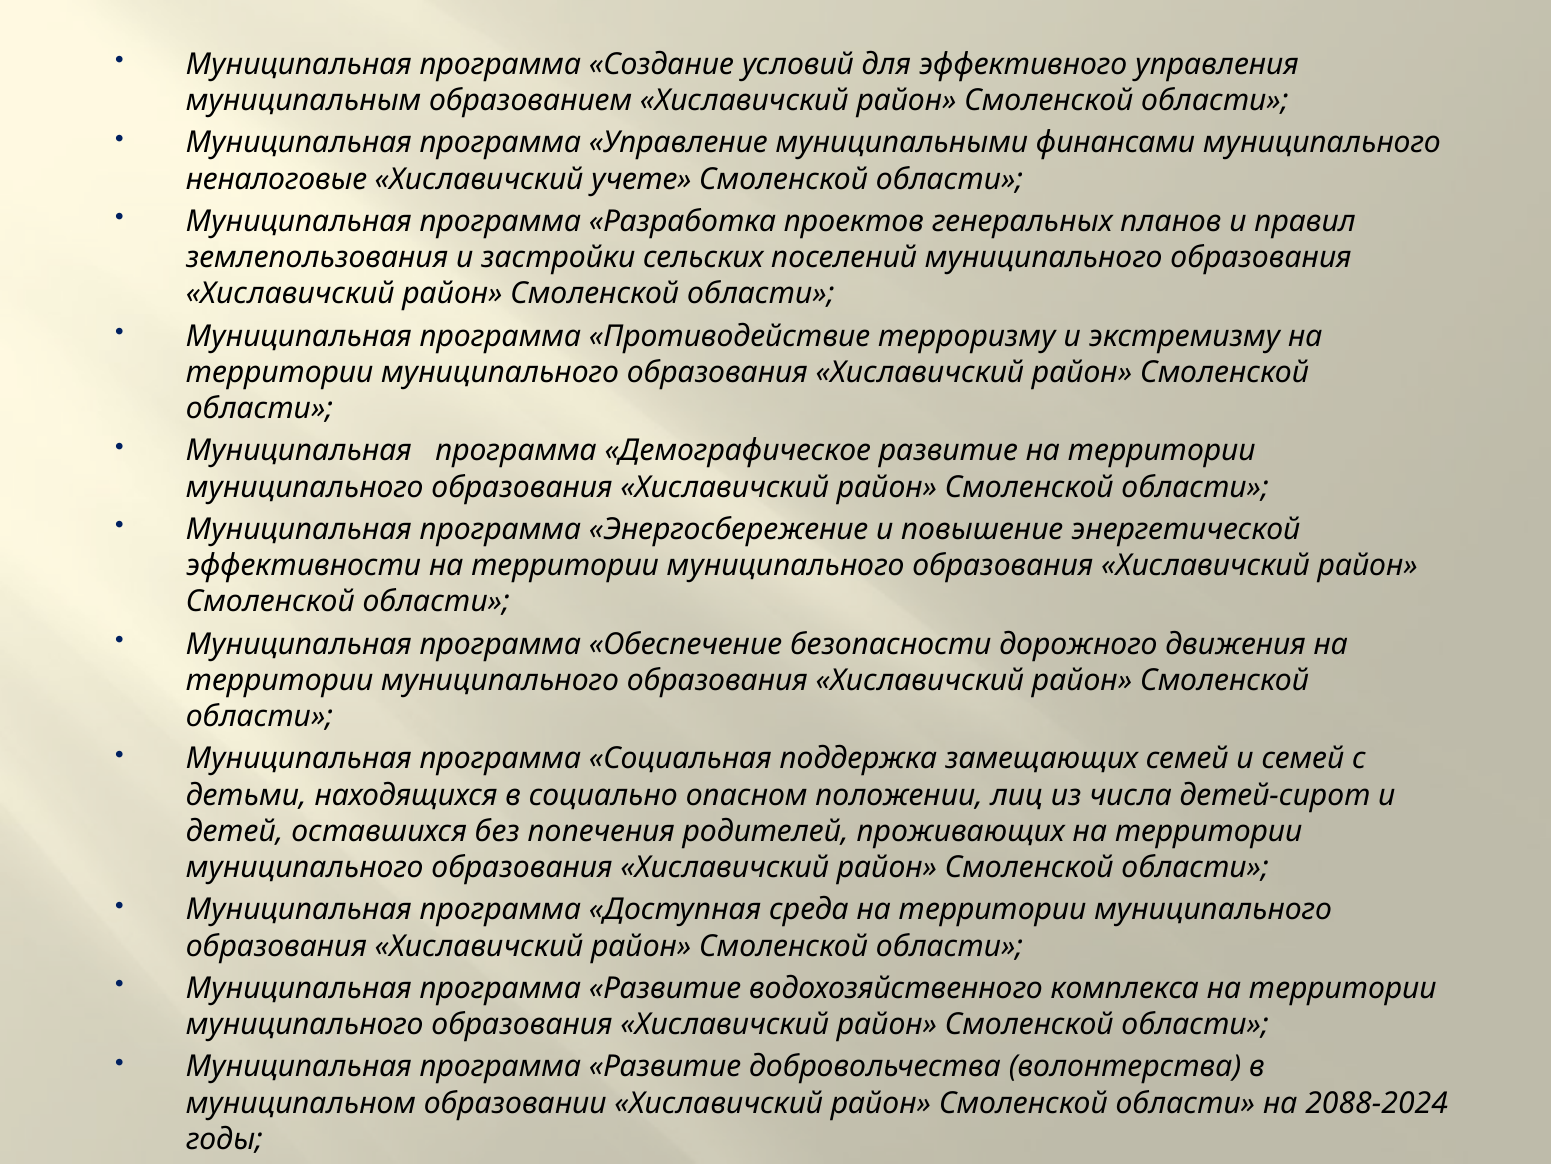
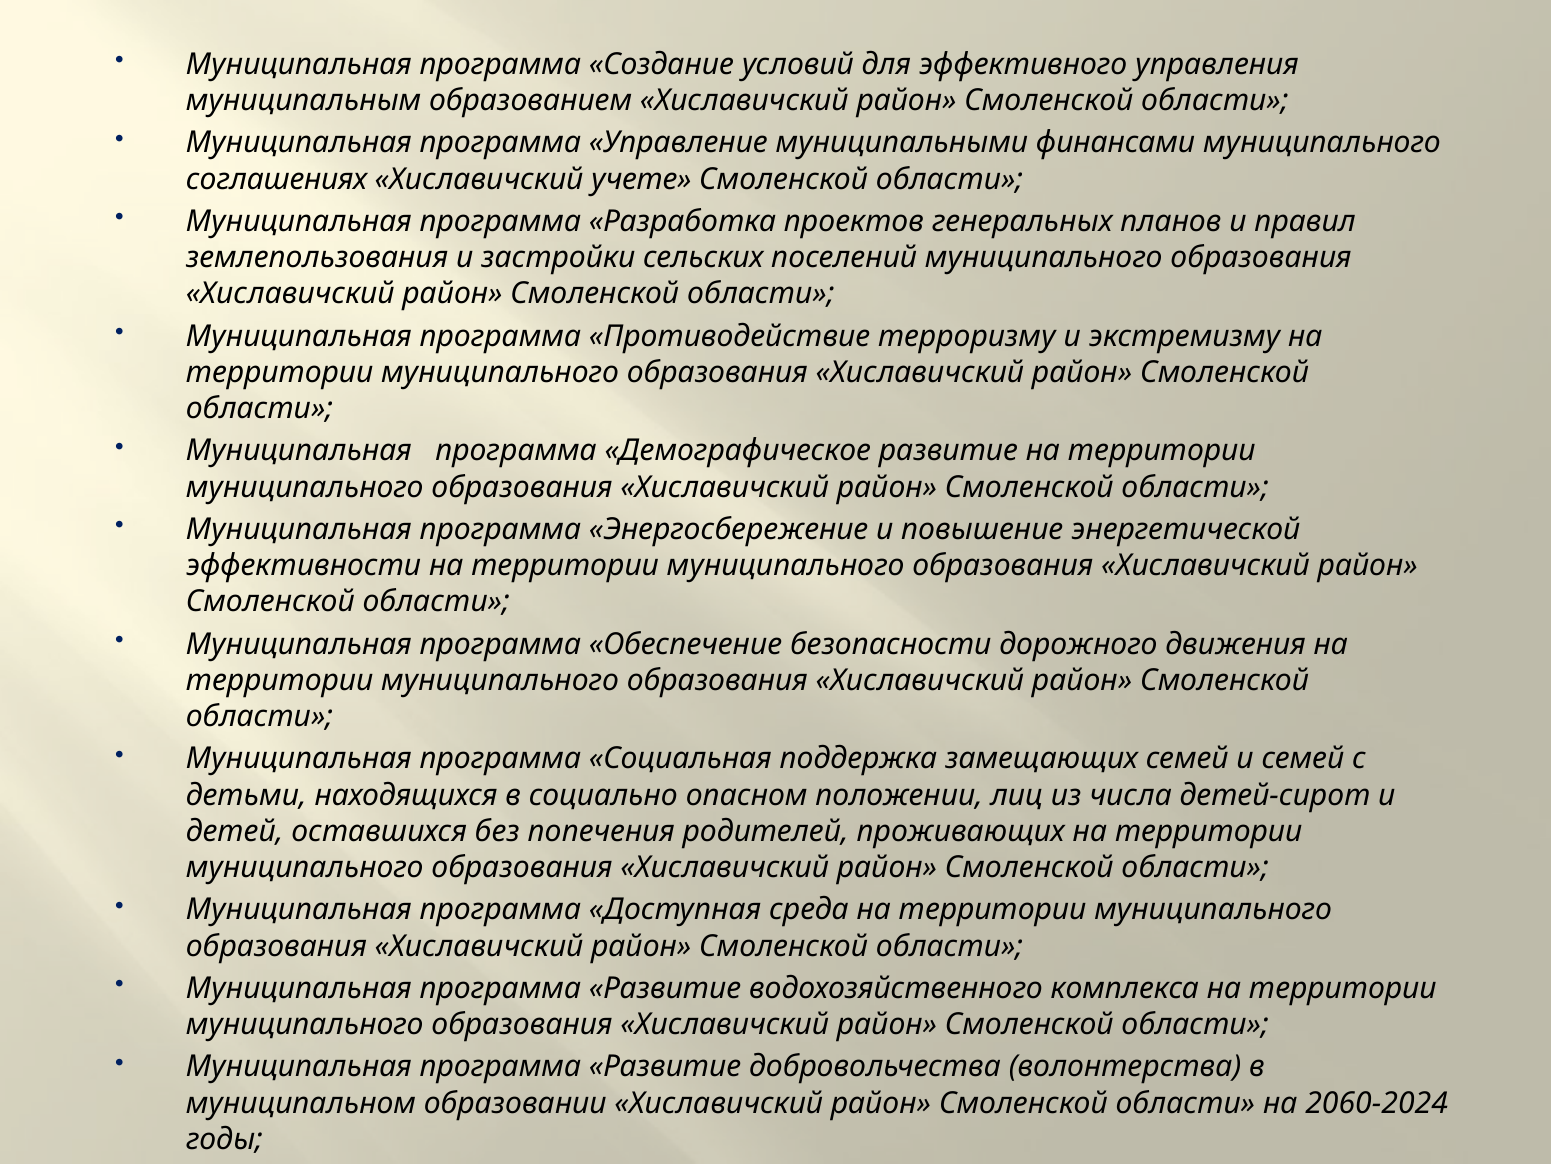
неналоговые: неналоговые -> соглашениях (277, 179)
2088-2024: 2088-2024 -> 2060-2024 (1377, 1102)
